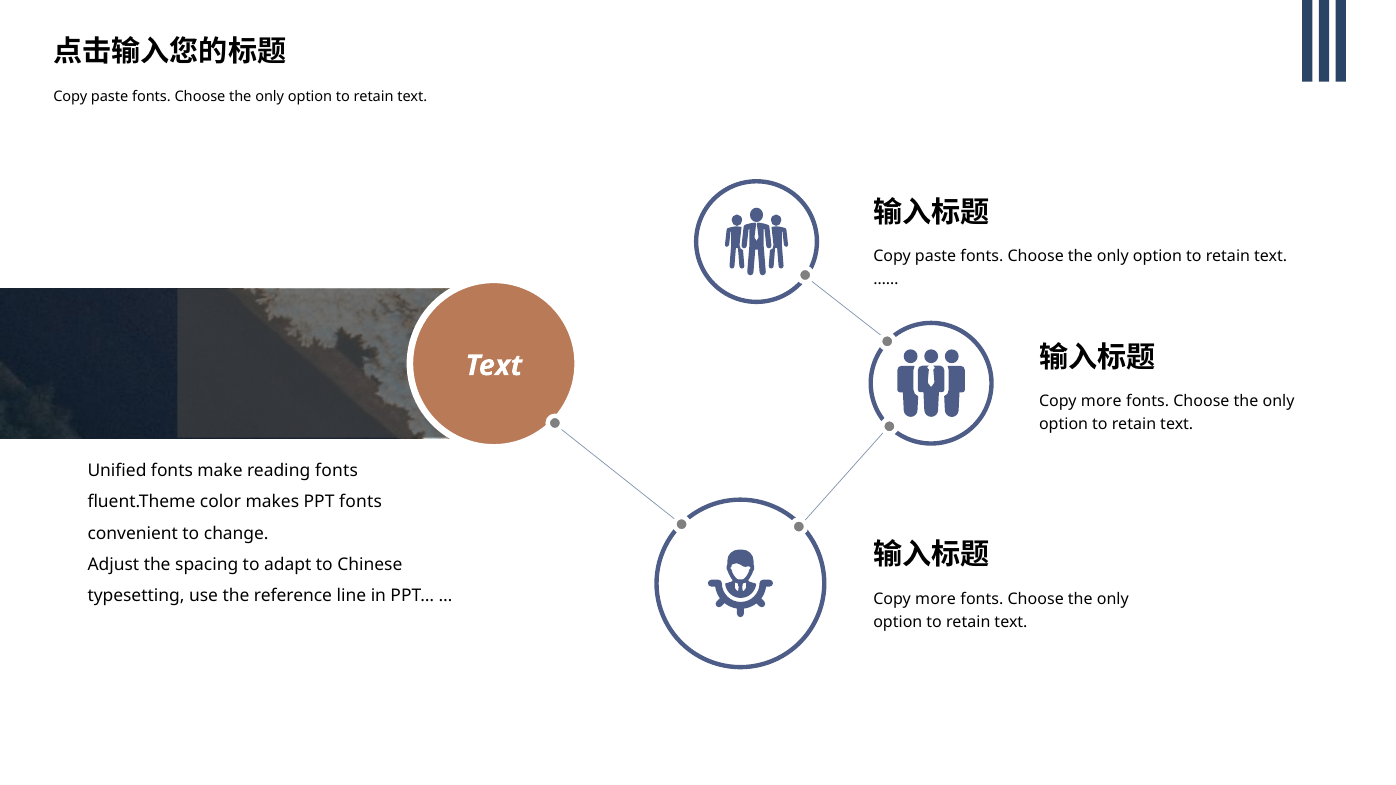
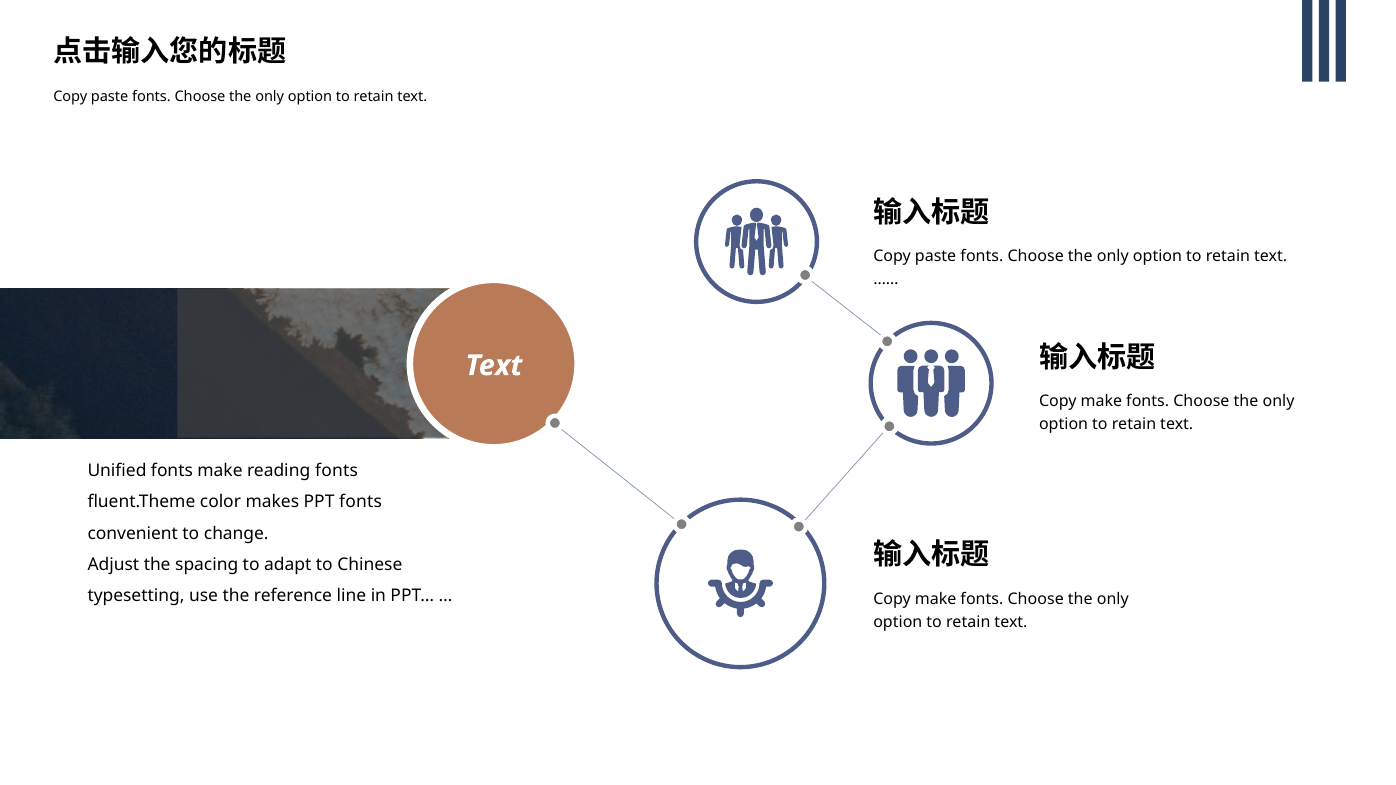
more: more -> make (1101, 402)
more: more -> make (936, 599)
